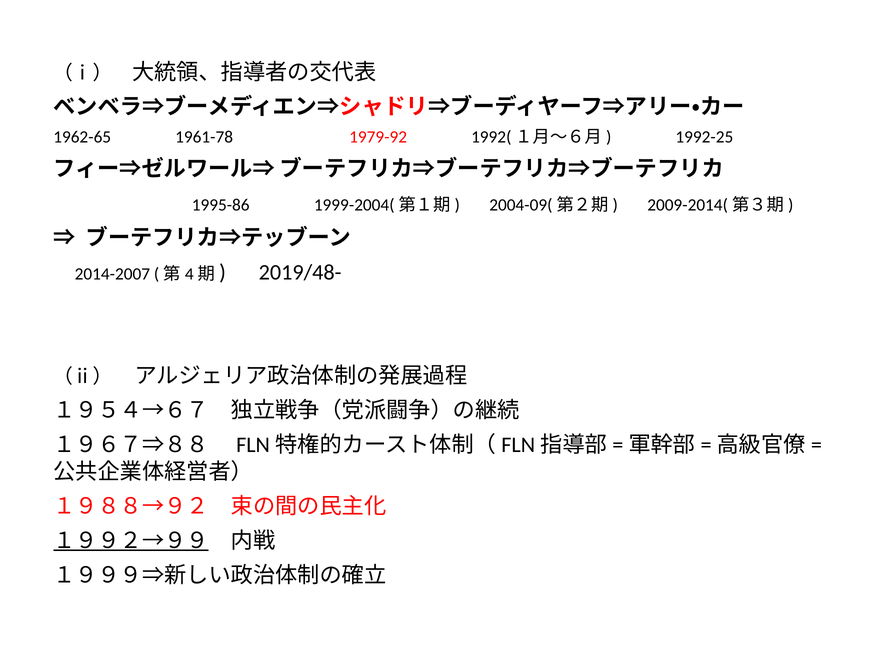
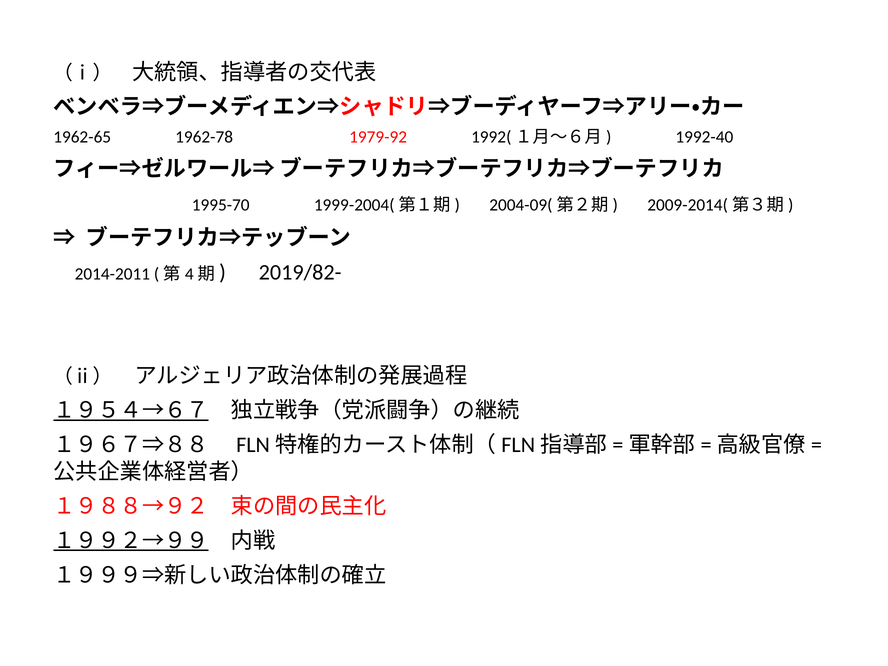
1961-78: 1961-78 -> 1962-78 (204, 137)
1992-25: 1992-25 -> 1992-40 (704, 137)
1995-86: 1995-86 -> 1995-70 (221, 205)
2014-2007: 2014-2007 -> 2014-2011 (112, 274)
2019/48-: 2019/48- -> 2019/82- (300, 272)
１９５４→６７ underline: none -> present (131, 411)
